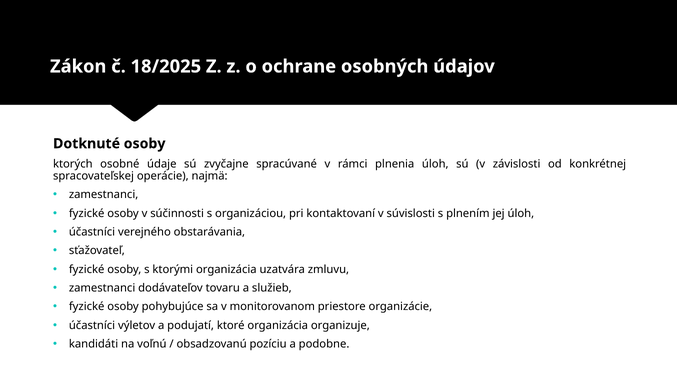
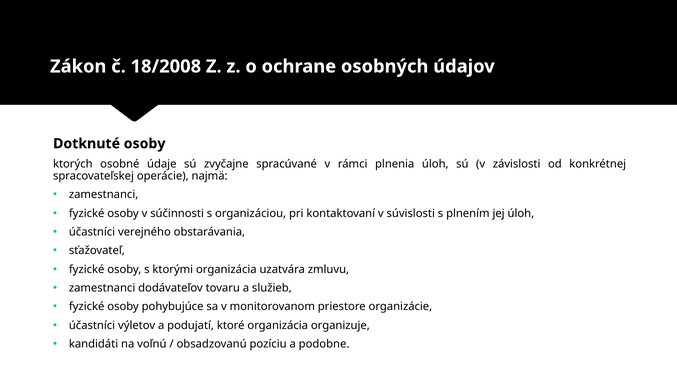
18/2025: 18/2025 -> 18/2008 (166, 66)
